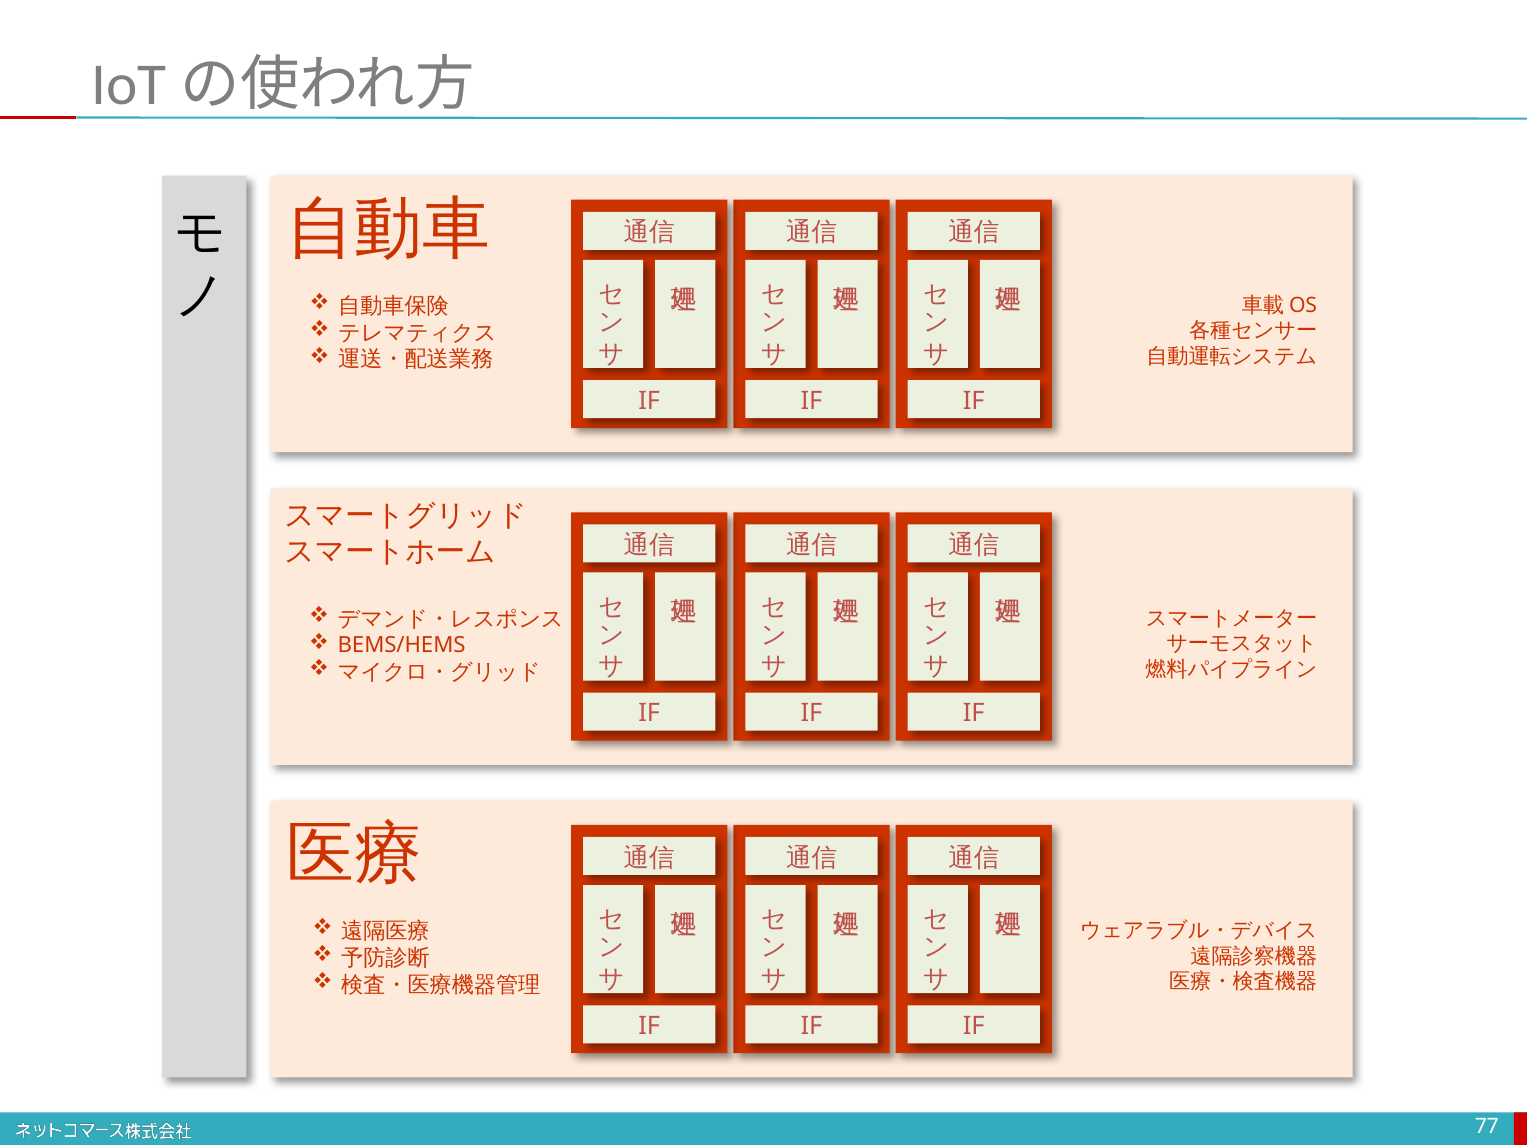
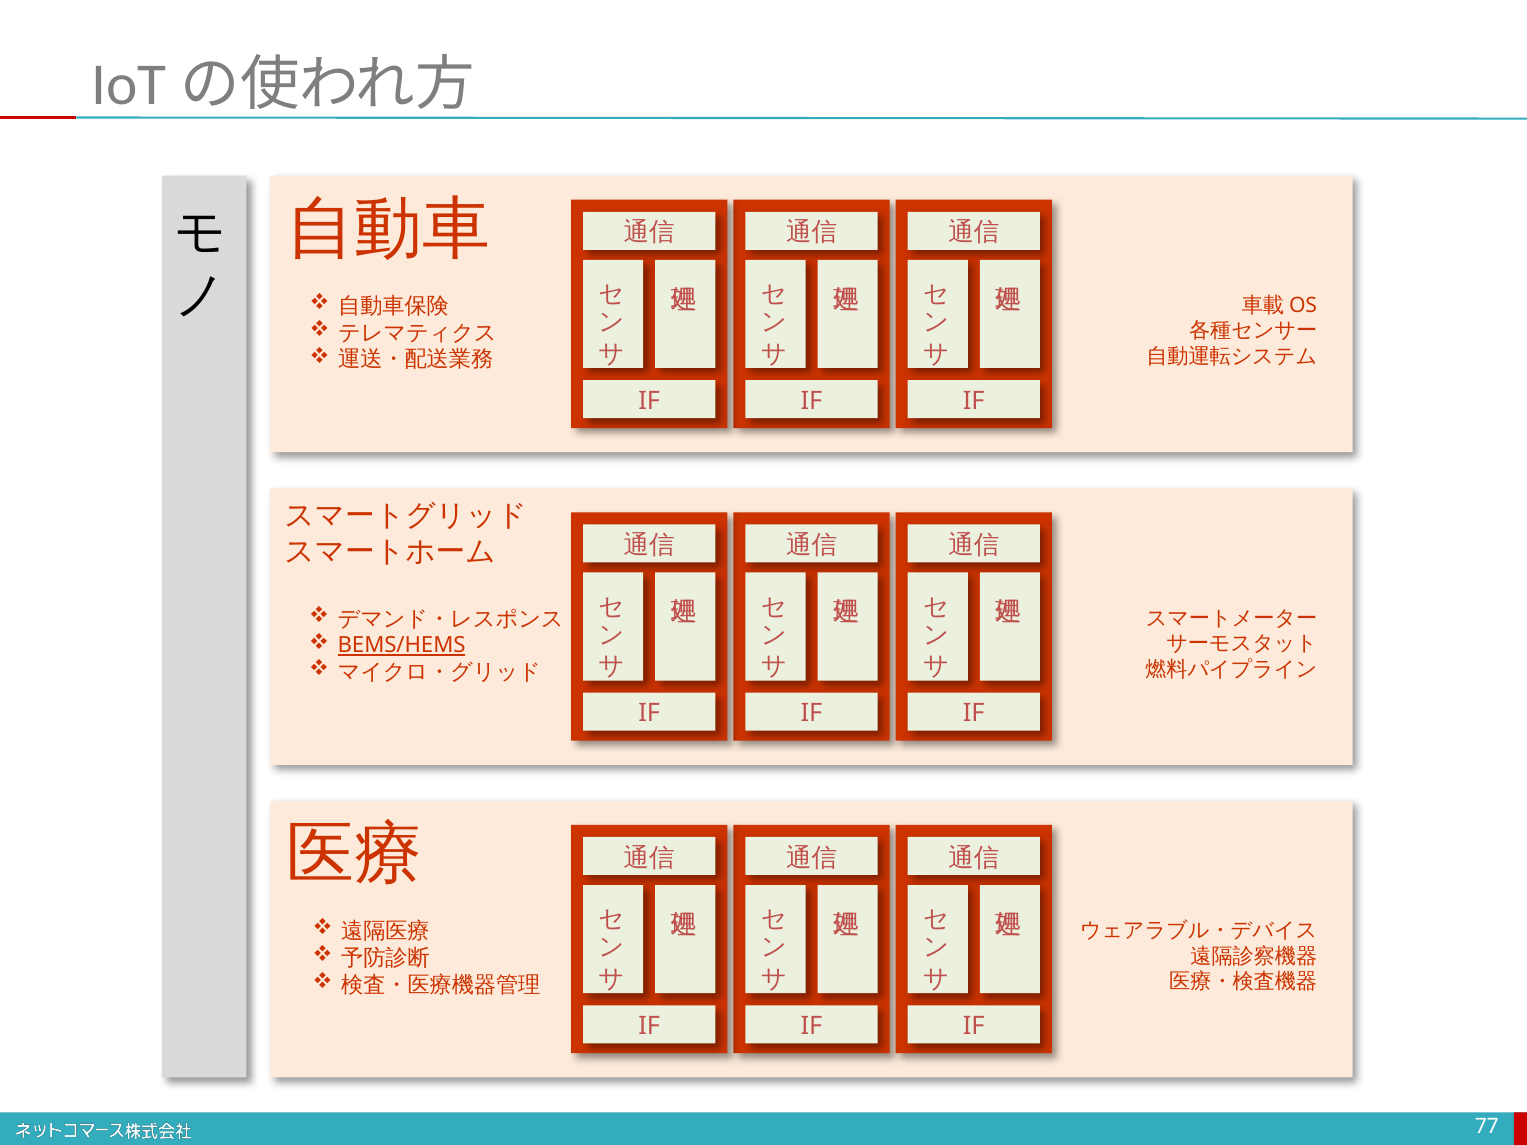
BEMS/HEMS underline: none -> present (402, 646)
